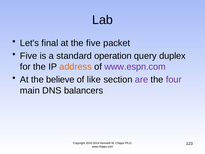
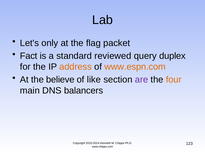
final: final -> only (50, 43)
the five: five -> flag (93, 43)
Five: Five -> Fact (29, 56)
operation: operation -> reviewed (113, 56)
www.espn.com colour: purple -> orange (135, 67)
four colour: purple -> orange (174, 79)
